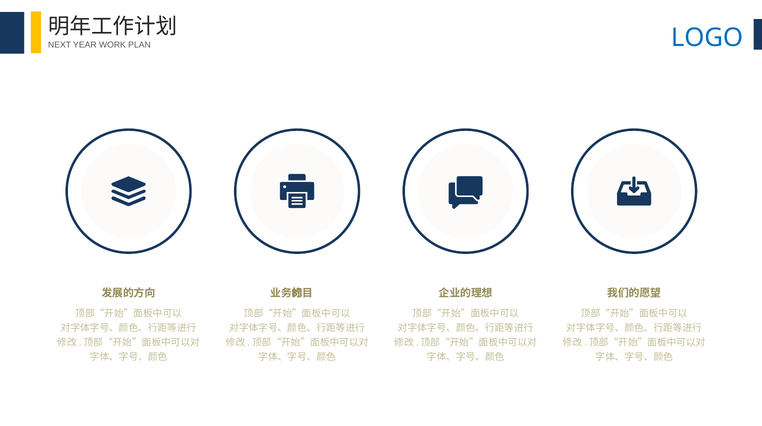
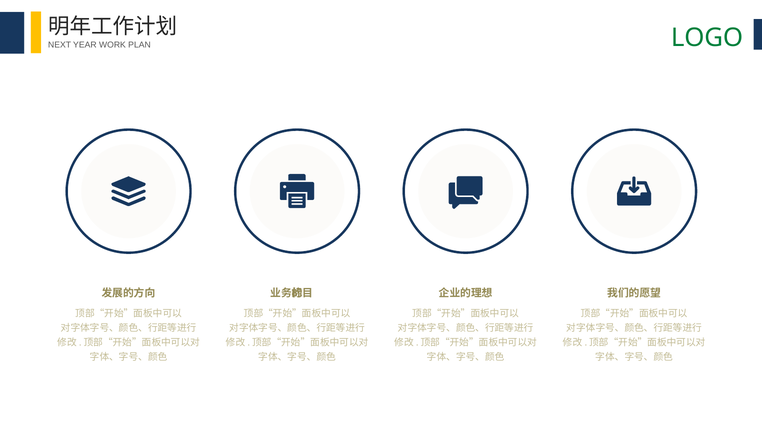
LOGO colour: blue -> green (707, 38)
